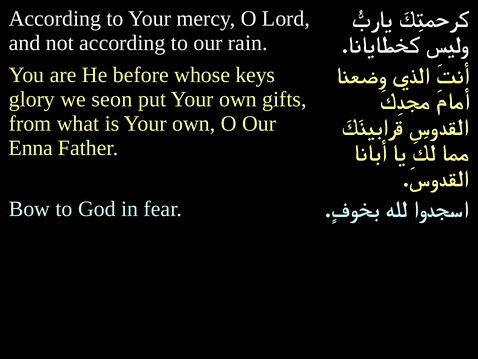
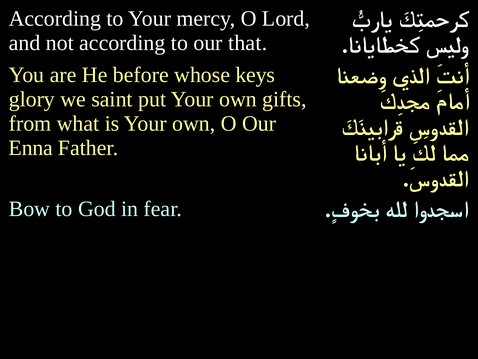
rain: rain -> that (248, 43)
seon: seon -> saint (112, 99)
